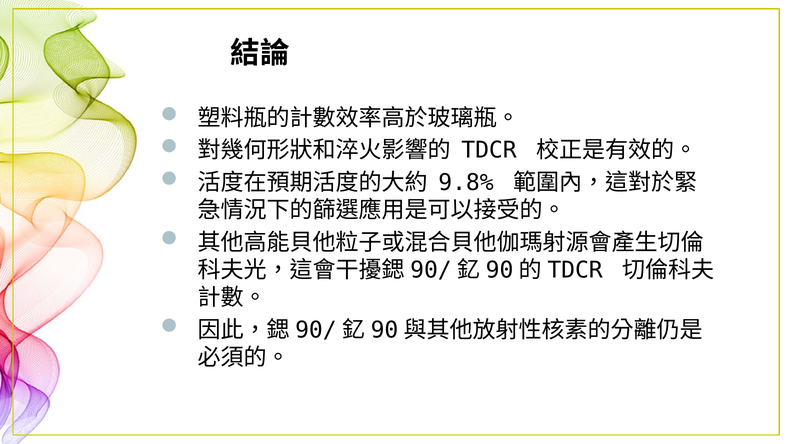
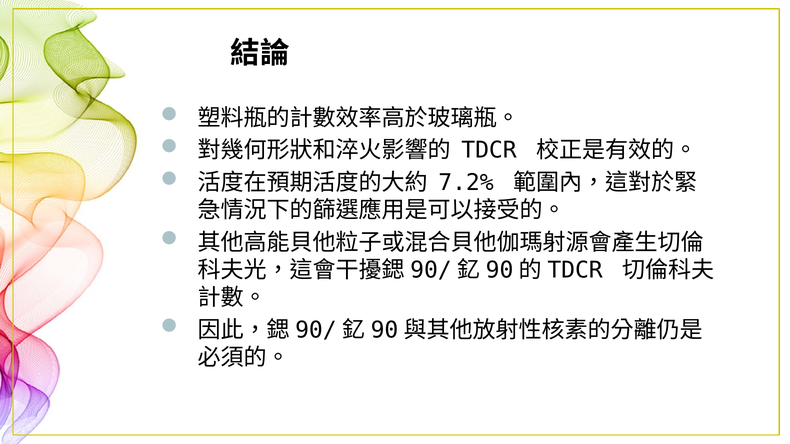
9.8%: 9.8% -> 7.2% (466, 183)
